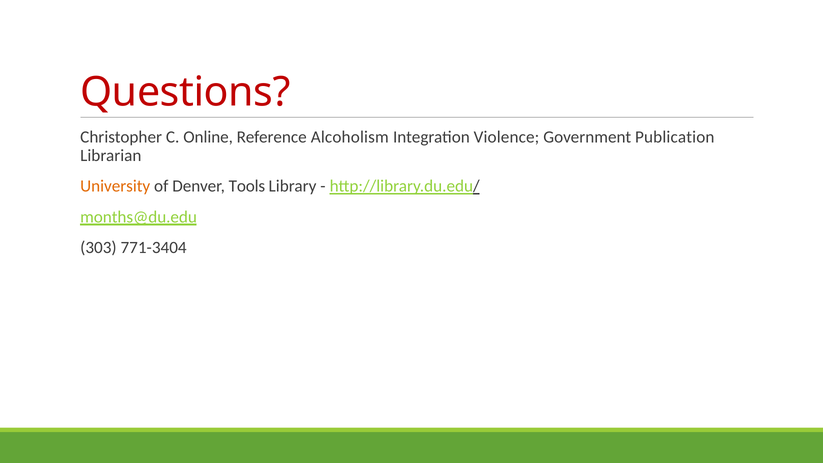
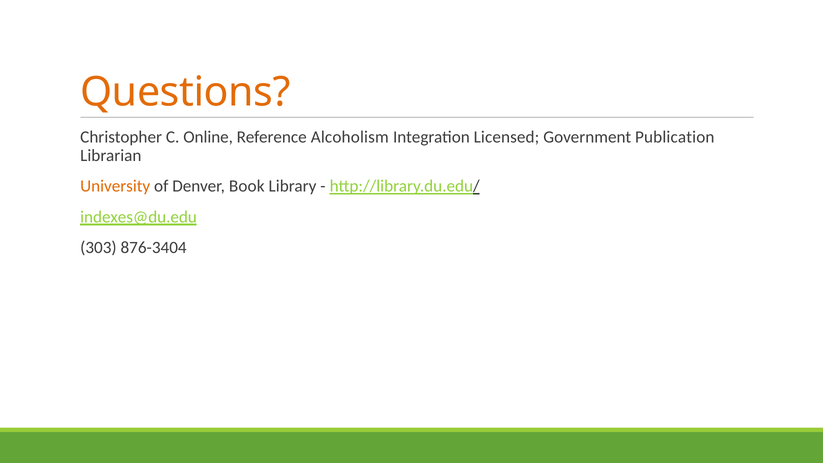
Questions colour: red -> orange (185, 92)
Violence: Violence -> Licensed (506, 137)
Tools: Tools -> Book (247, 186)
months@du.edu: months@du.edu -> indexes@du.edu (139, 217)
771-3404: 771-3404 -> 876-3404 (154, 248)
